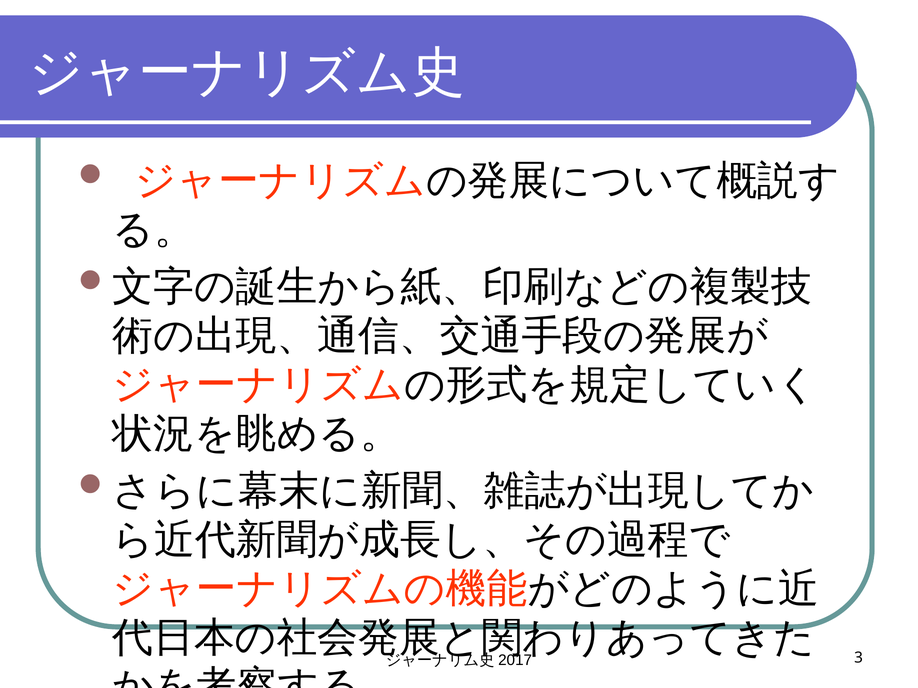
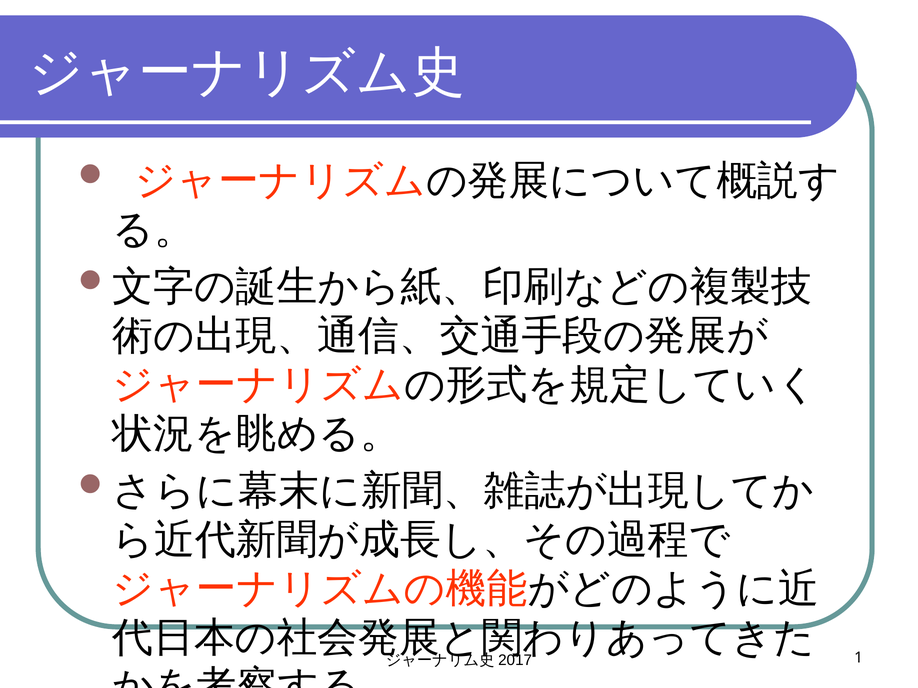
3: 3 -> 1 (859, 658)
